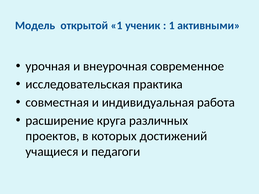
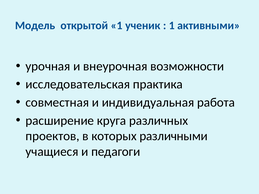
современное: современное -> возможности (187, 66)
достижений: достижений -> различными (174, 136)
